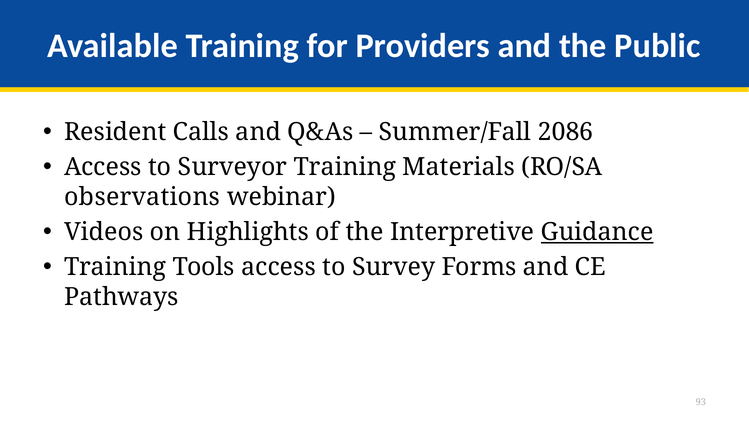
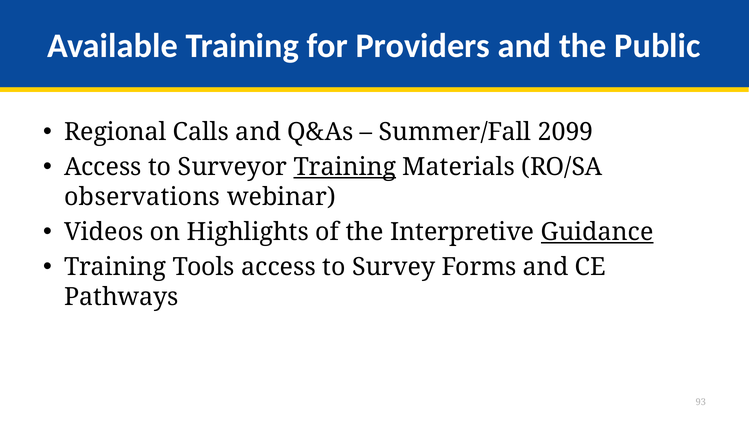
Resident: Resident -> Regional (115, 132)
2086: 2086 -> 2099 (566, 132)
Training underline: none -> present (345, 167)
